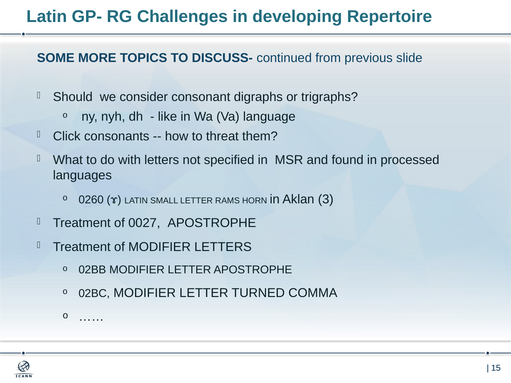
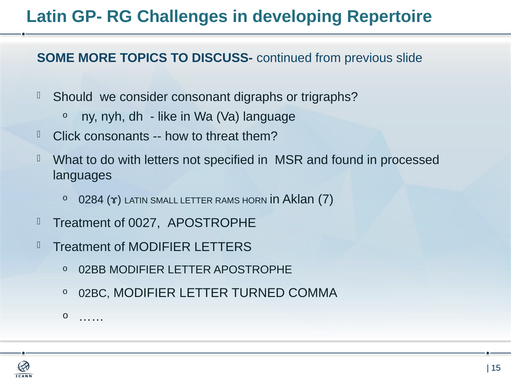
0260: 0260 -> 0284 (91, 200)
3: 3 -> 7 (326, 199)
